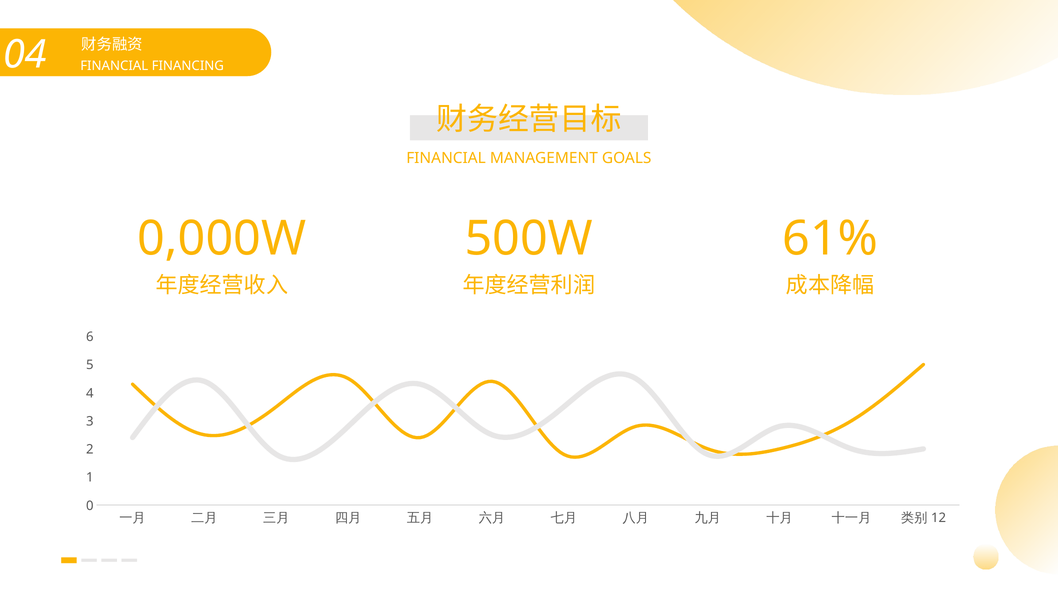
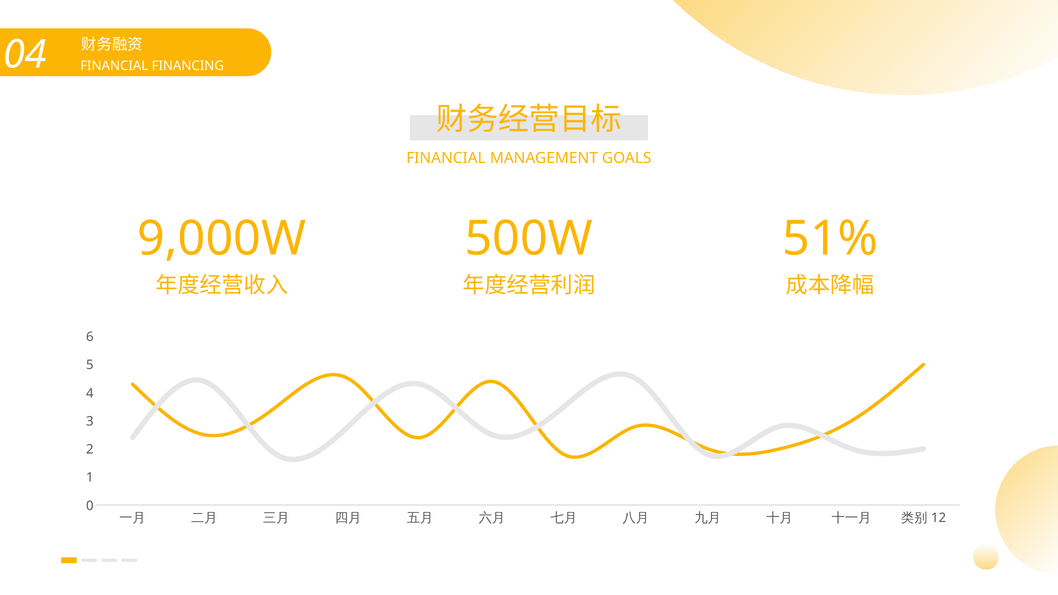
0,000W: 0,000W -> 9,000W (222, 239)
61%: 61% -> 51% (830, 239)
